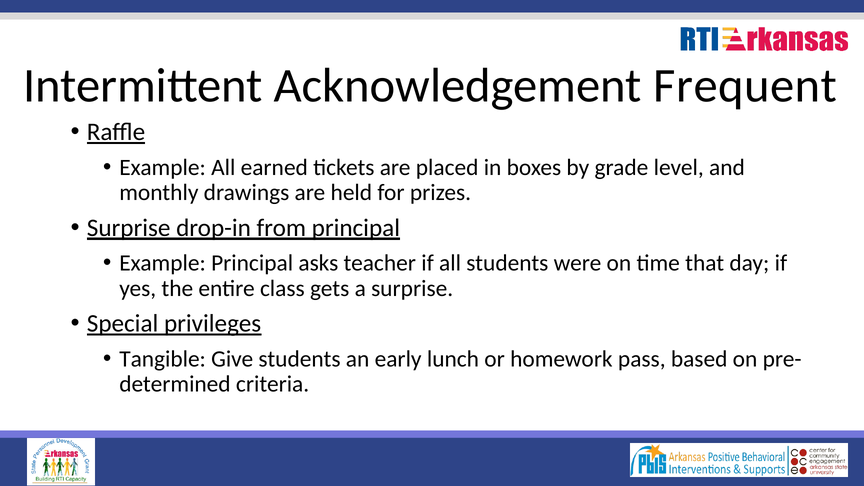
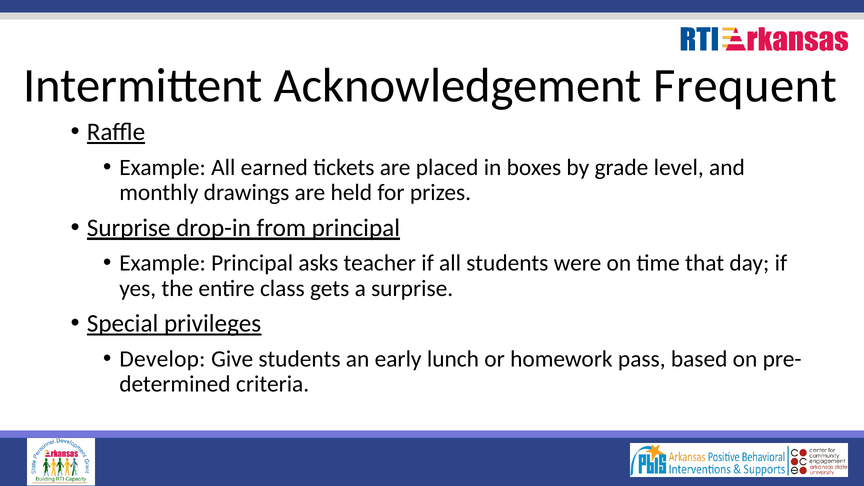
Tangible: Tangible -> Develop (162, 359)
